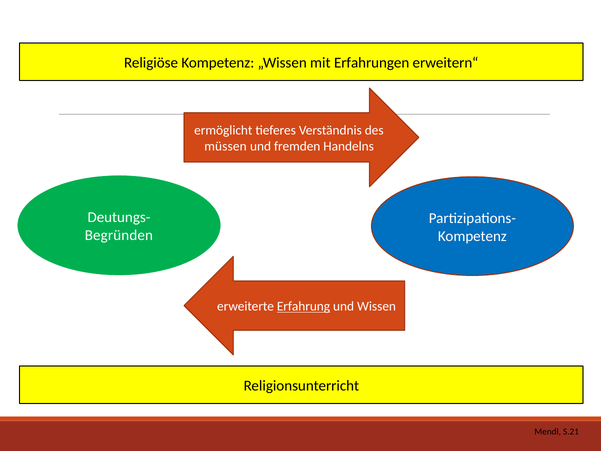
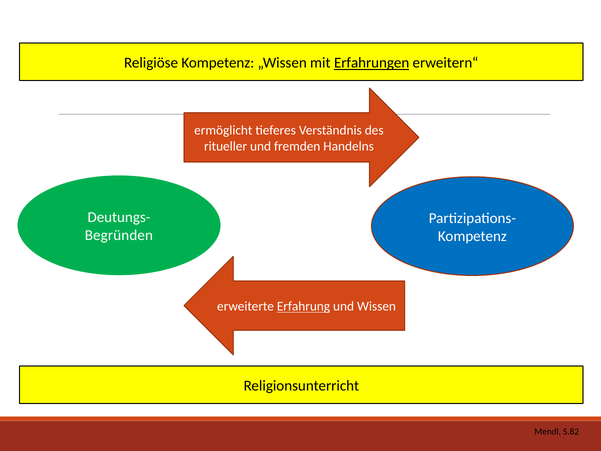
Erfahrungen underline: none -> present (372, 63)
müssen: müssen -> ritueller (226, 146)
S.21: S.21 -> S.82 (571, 432)
